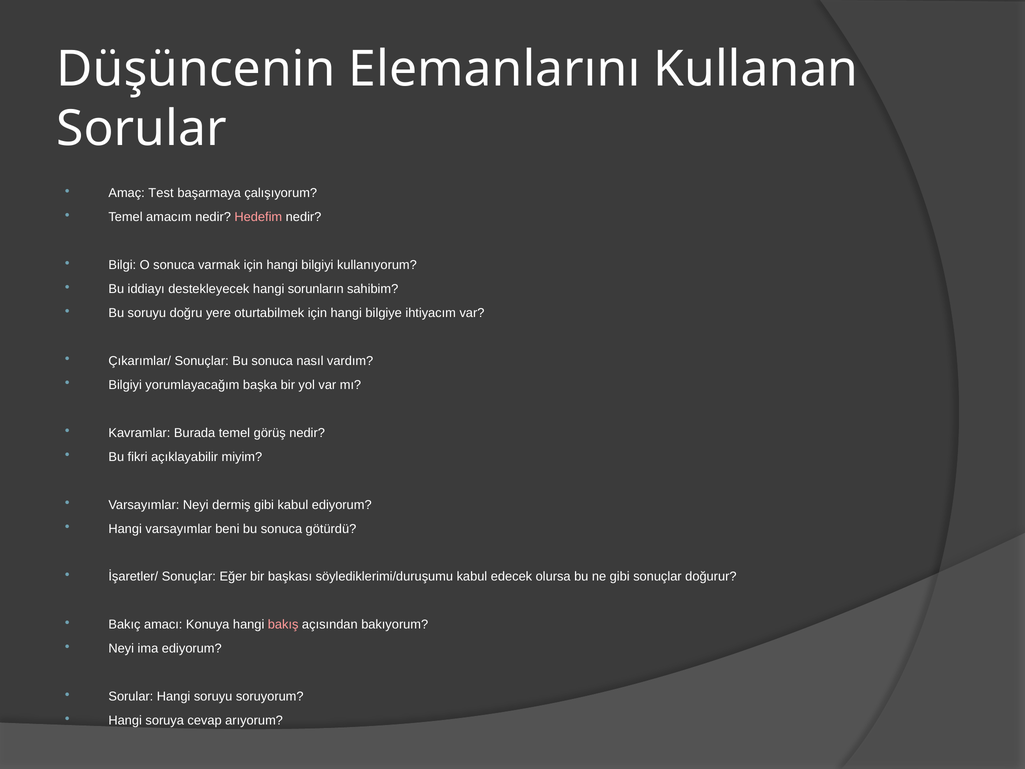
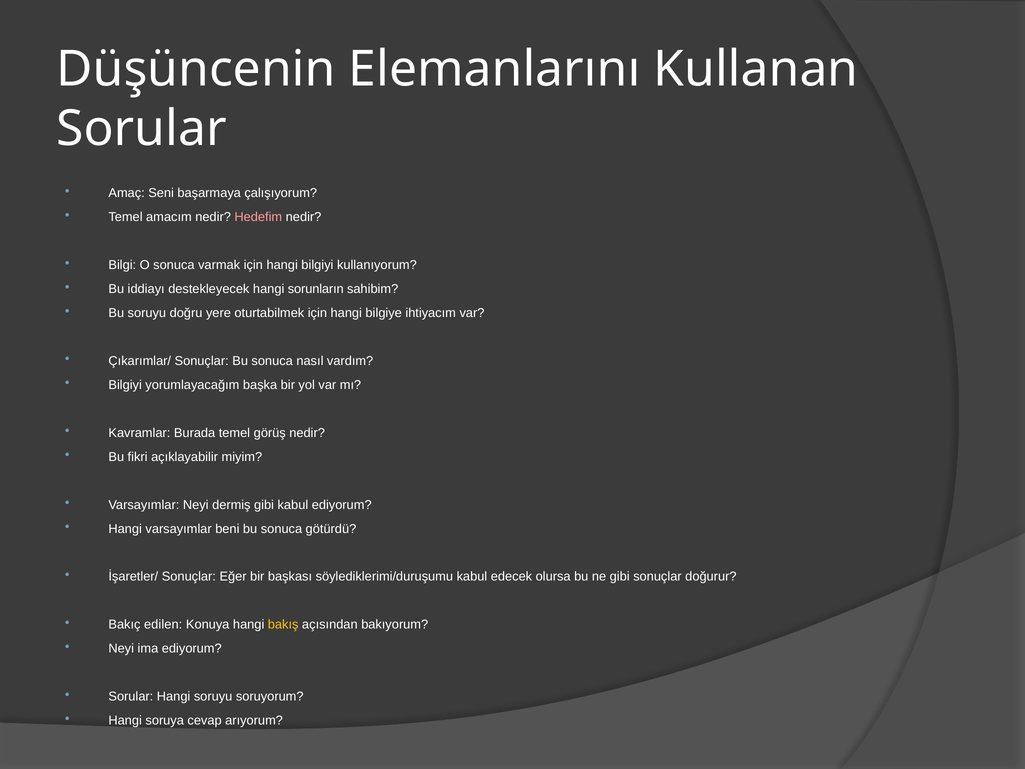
Test: Test -> Seni (161, 193)
amacı: amacı -> edilen (163, 624)
bakış colour: pink -> yellow (283, 624)
